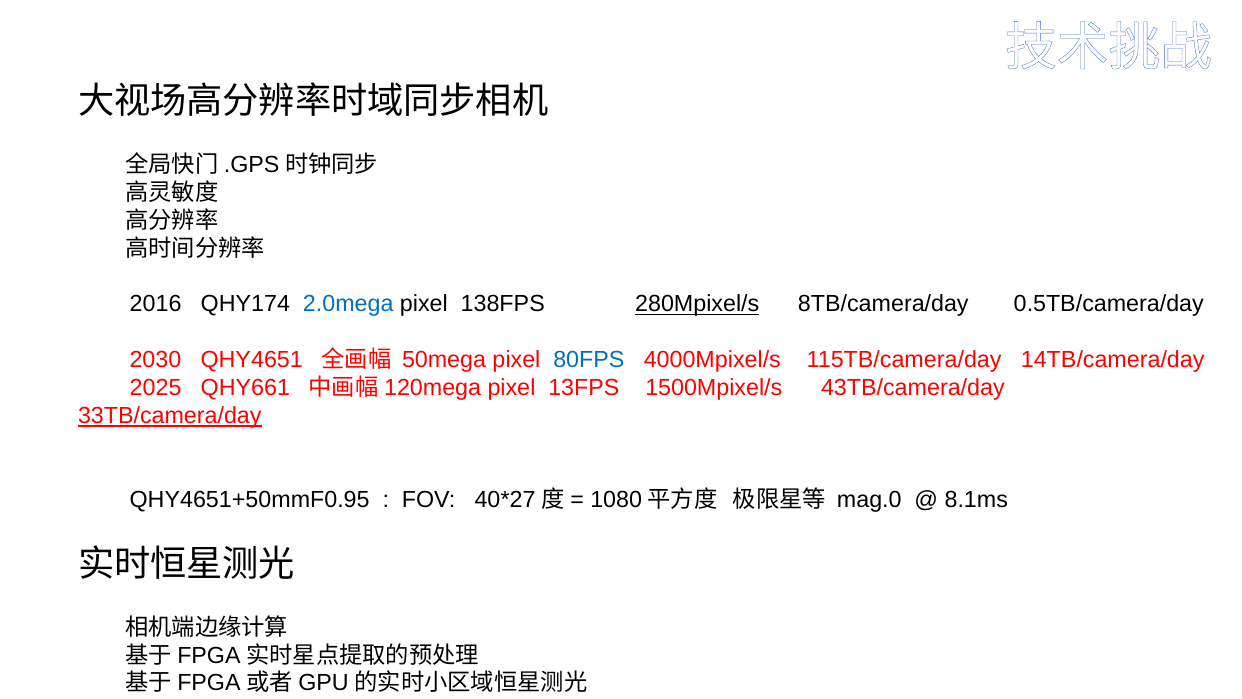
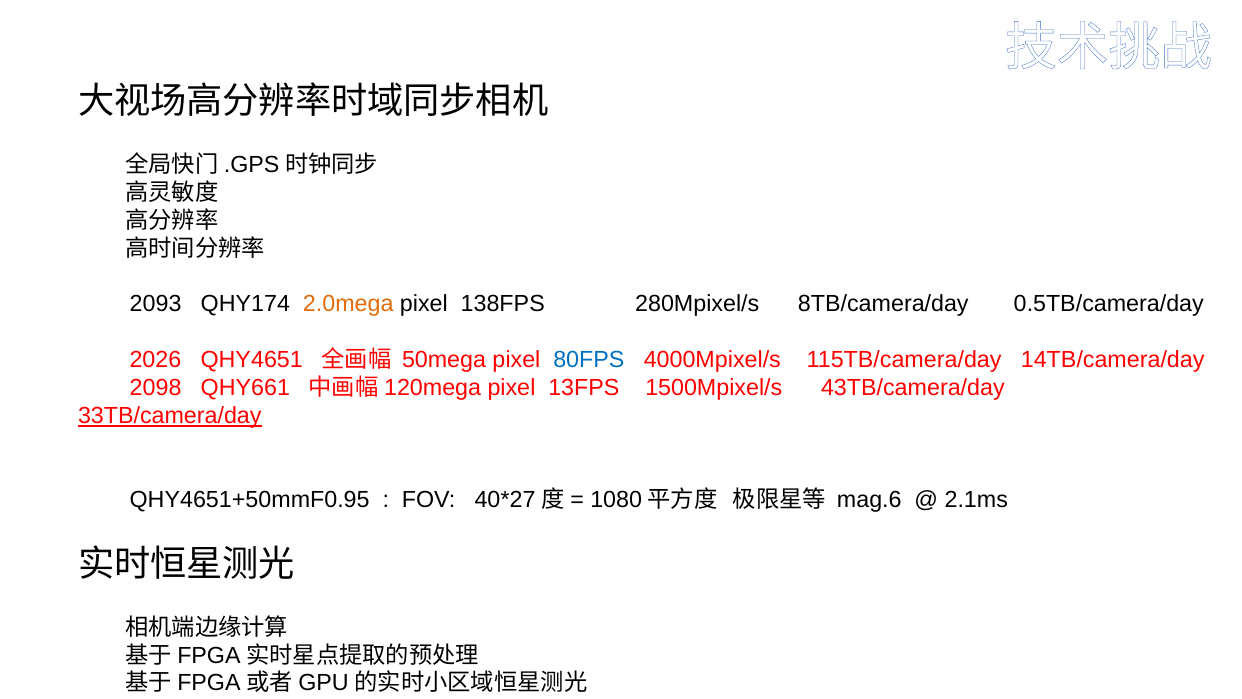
2016: 2016 -> 2093 (156, 304)
2.0mega colour: blue -> orange (348, 304)
280Mpixel/s underline: present -> none (697, 304)
2030: 2030 -> 2026 (155, 360)
2025: 2025 -> 2098 (156, 388)
mag.0: mag.0 -> mag.6 (869, 500)
8.1ms: 8.1ms -> 2.1ms (976, 500)
